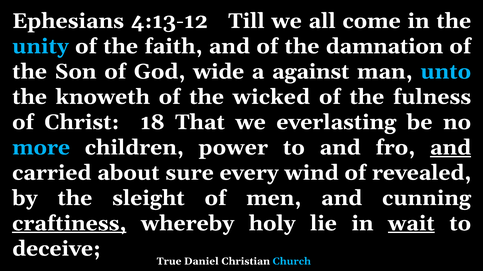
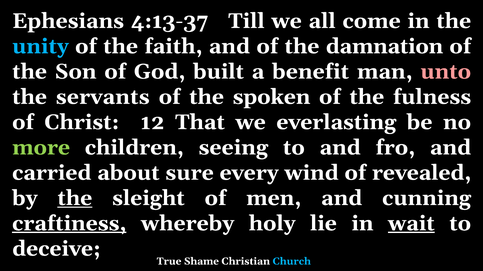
4:13-12: 4:13-12 -> 4:13-37 (169, 21)
wide: wide -> built (219, 72)
against: against -> benefit (311, 72)
unto colour: light blue -> pink (446, 72)
knoweth: knoweth -> servants (103, 97)
wicked: wicked -> spoken (272, 97)
18: 18 -> 12 (152, 123)
more colour: light blue -> light green (41, 148)
power: power -> seeing (233, 148)
and underline: present -> none (451, 148)
the underline: none -> present (75, 199)
Daniel: Daniel -> Shame (201, 262)
